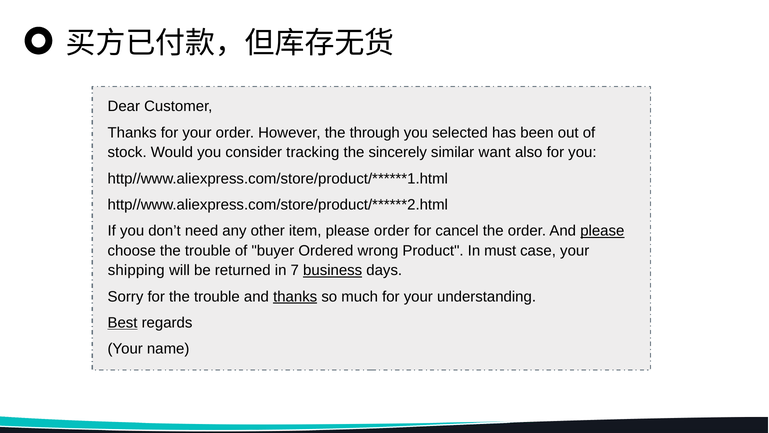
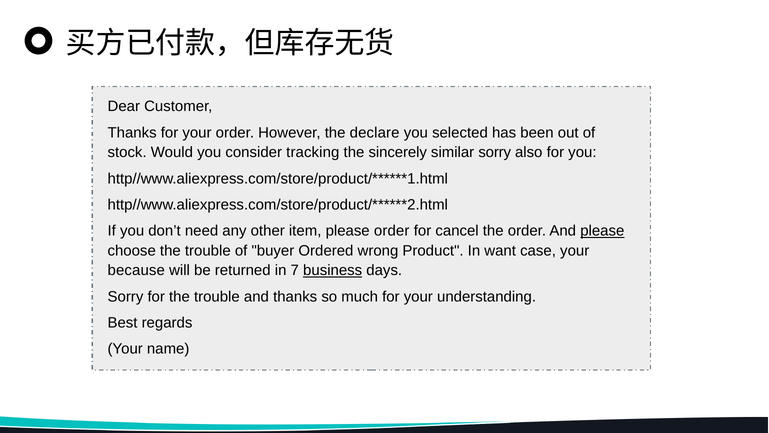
through: through -> declare (375, 133)
similar want: want -> sorry (495, 152)
must: must -> want (500, 251)
shipping: shipping -> because (136, 270)
thanks underline: present -> none (295, 296)
Best underline: present -> none (123, 323)
